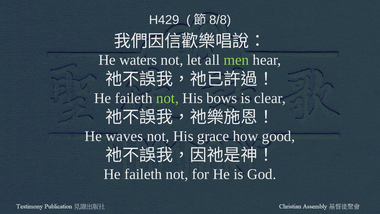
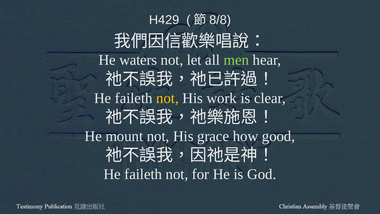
not colour: light green -> yellow (167, 98)
bows: bows -> work (222, 98)
waves: waves -> mount (124, 136)
